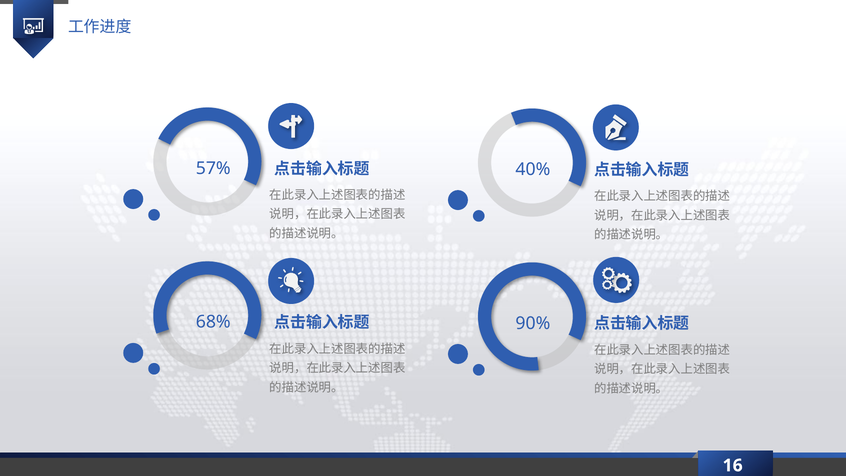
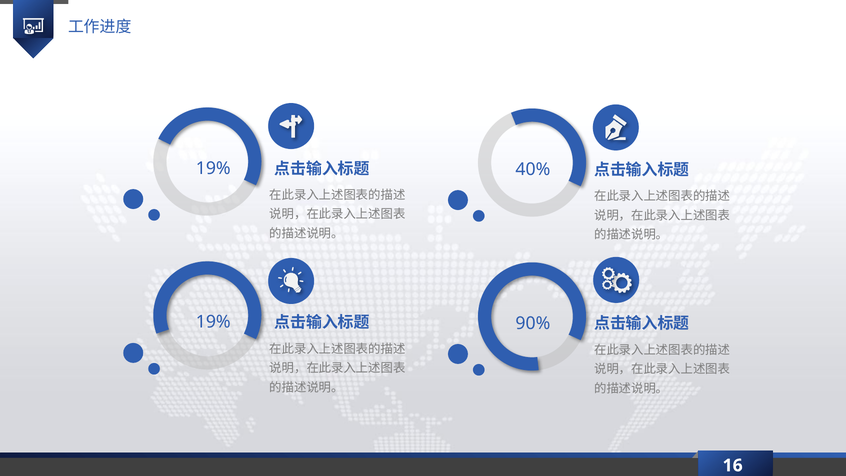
57%: 57% -> 19% (213, 168)
68%: 68% -> 19% (213, 322)
